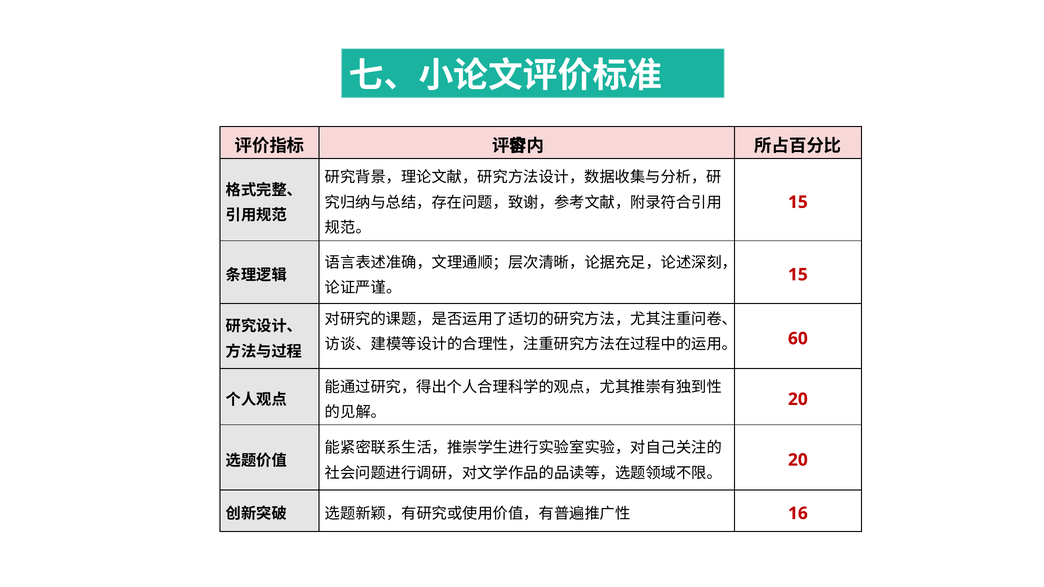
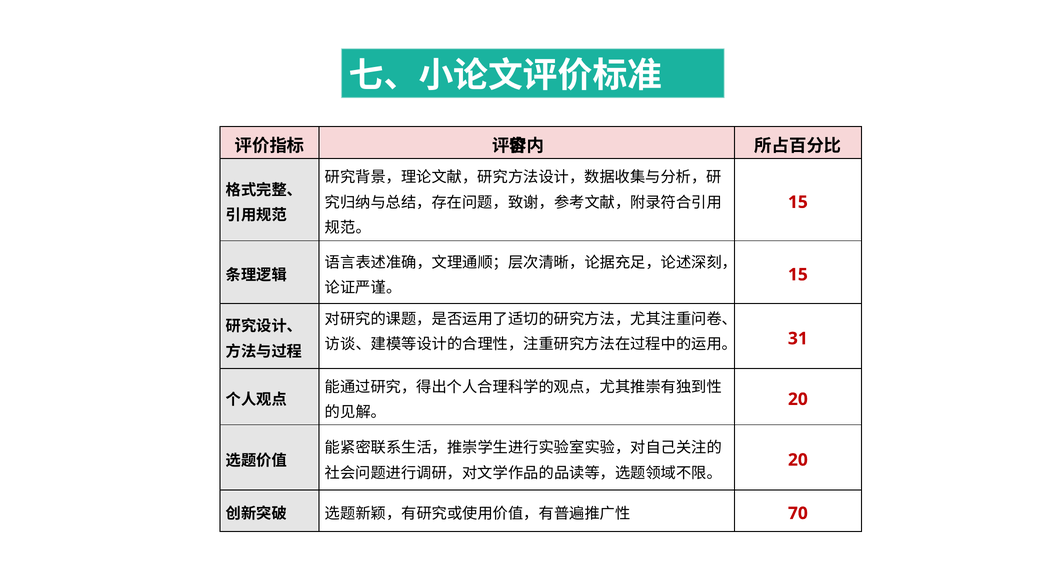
60: 60 -> 31 (798, 339)
16: 16 -> 70 (798, 514)
